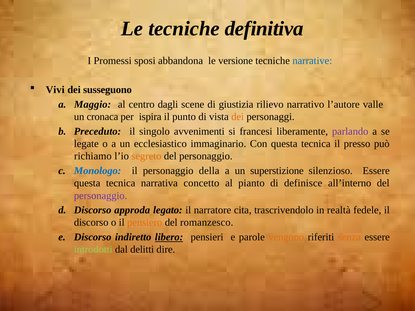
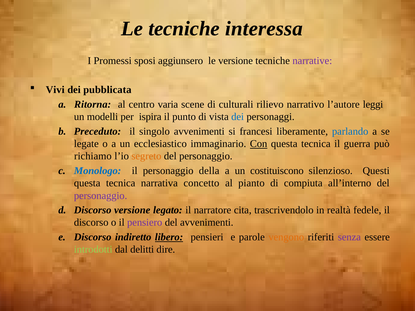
definitiva: definitiva -> interessa (264, 29)
abbandona: abbandona -> aggiunsero (181, 61)
narrative colour: blue -> purple (312, 61)
susseguono: susseguono -> pubblicata (107, 90)
Maggio: Maggio -> Ritorna (93, 104)
dagli: dagli -> varia (168, 104)
giustizia: giustizia -> culturali (236, 104)
valle: valle -> leggi (373, 104)
cronaca: cronaca -> modelli (102, 117)
dei colour: orange -> blue (238, 117)
parlando colour: purple -> blue (350, 131)
Con underline: none -> present (259, 144)
presso: presso -> guerra (357, 144)
superstizione: superstizione -> costituiscono (277, 171)
silenzioso Essere: Essere -> Questi (376, 171)
definisce: definisce -> compiuta (303, 183)
Discorso approda: approda -> versione (132, 210)
pensiero colour: orange -> purple (145, 223)
del romanzesco: romanzesco -> avvenimenti (207, 223)
senza colour: orange -> purple (349, 237)
